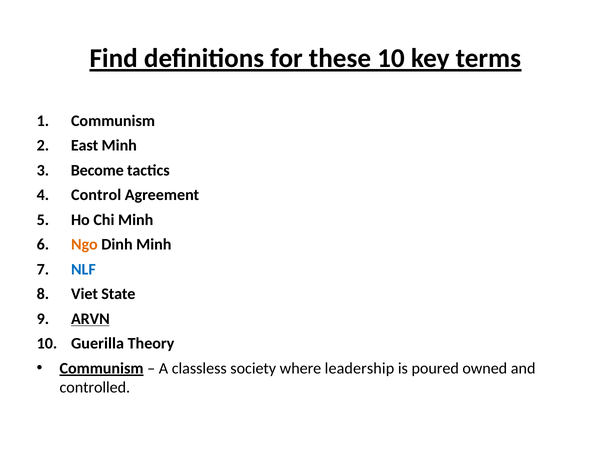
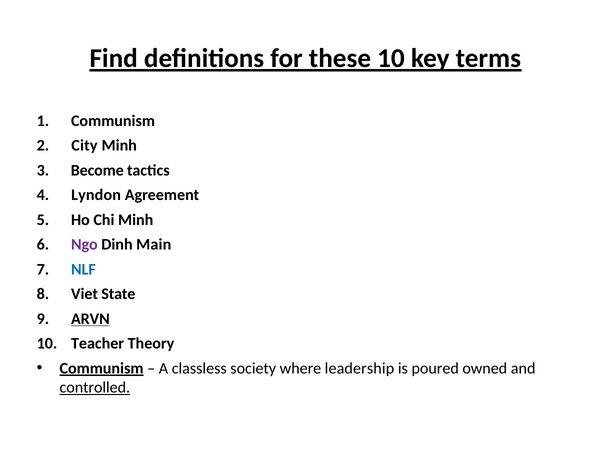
East: East -> City (84, 146)
Control: Control -> Lyndon (96, 195)
Ngo colour: orange -> purple (84, 245)
Dinh Minh: Minh -> Main (154, 245)
Guerilla: Guerilla -> Teacher (98, 344)
controlled underline: none -> present (95, 388)
